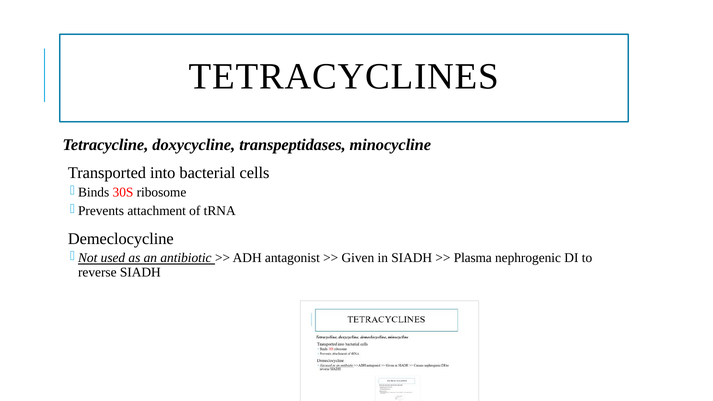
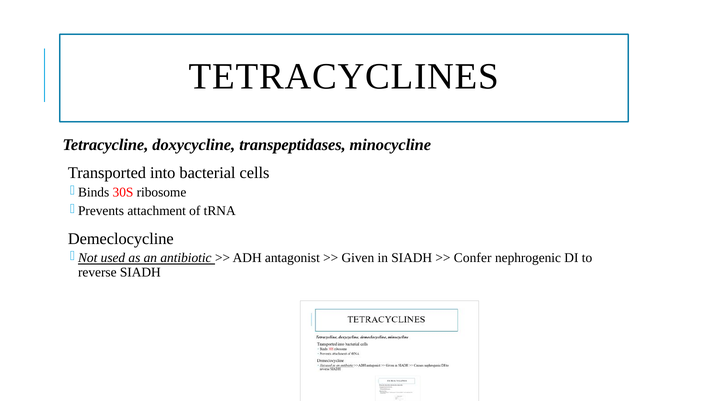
Plasma: Plasma -> Confer (473, 258)
